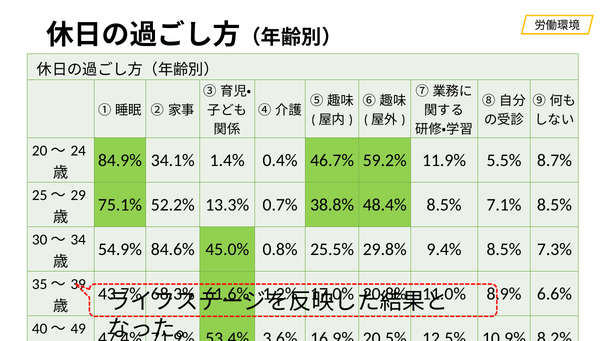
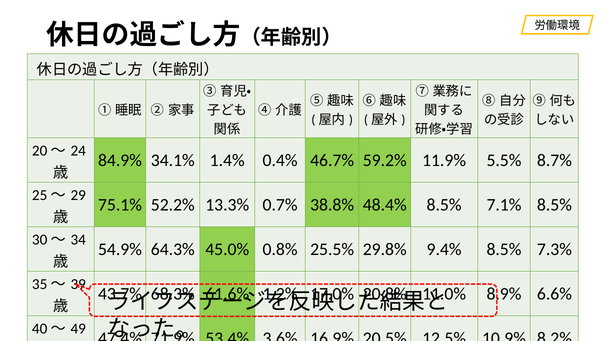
84.6%: 84.6% -> 64.3% (173, 249)
